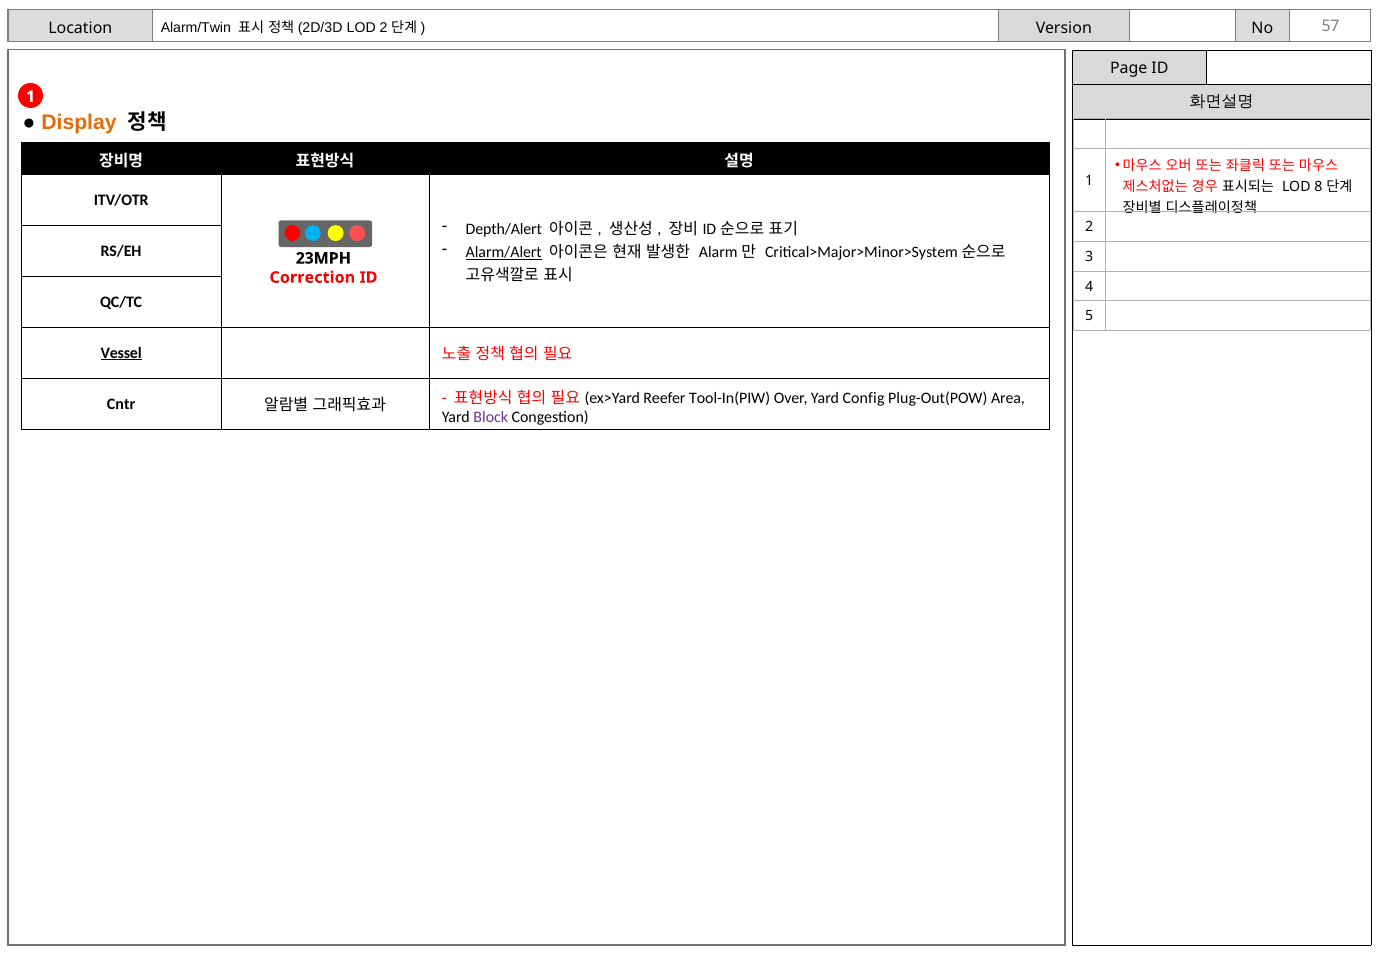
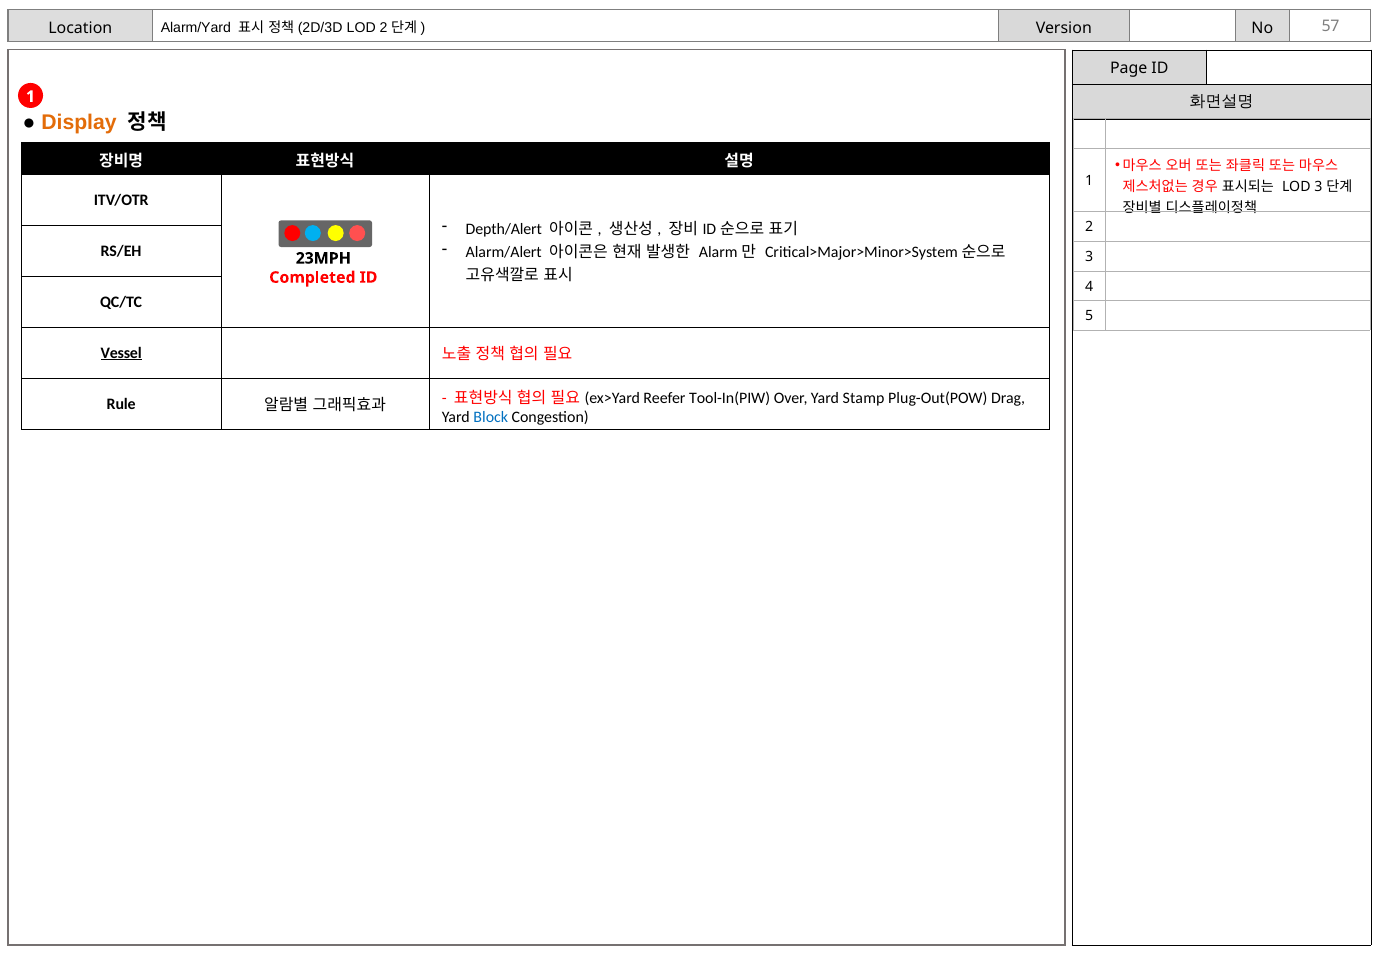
Alarm/Twin: Alarm/Twin -> Alarm/Yard (196, 27)
LOD 8: 8 -> 3 (1318, 187)
Alarm/Alert underline: present -> none (504, 252)
Correction: Correction -> Completed (312, 277)
Config: Config -> Stamp (864, 398)
Area: Area -> Drag (1008, 398)
Cntr: Cntr -> Rule (121, 404)
Block colour: purple -> blue (491, 418)
